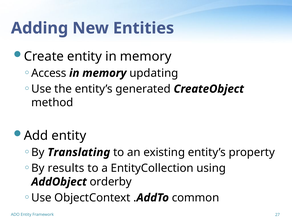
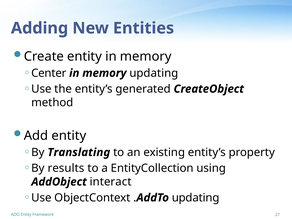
Access: Access -> Center (49, 73)
orderby: orderby -> interact (111, 182)
common: common -> updating (196, 198)
